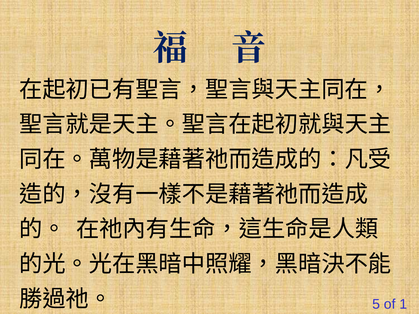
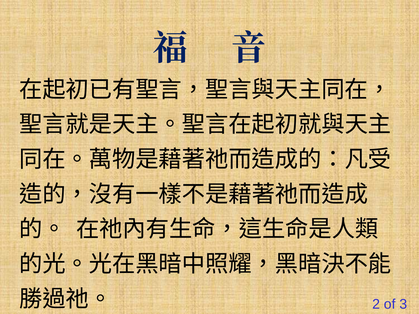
5: 5 -> 2 (376, 305)
1: 1 -> 3 (403, 305)
